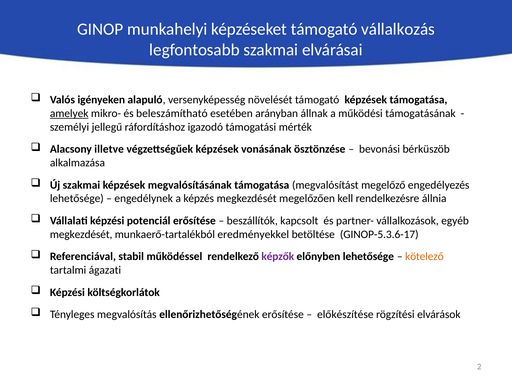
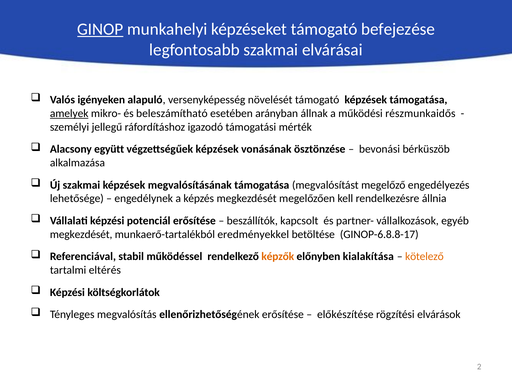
GINOP underline: none -> present (100, 29)
vállalkozás: vállalkozás -> befejezése (398, 29)
támogatásának: támogatásának -> részmunkaidős (420, 113)
illetve: illetve -> együtt (109, 149)
GINOP-5.3.6-17: GINOP-5.3.6-17 -> GINOP-6.8.8-17 (379, 234)
képzők colour: purple -> orange (278, 257)
előnyben lehetősége: lehetősége -> kialakítása (368, 257)
ágazati: ágazati -> eltérés (105, 270)
